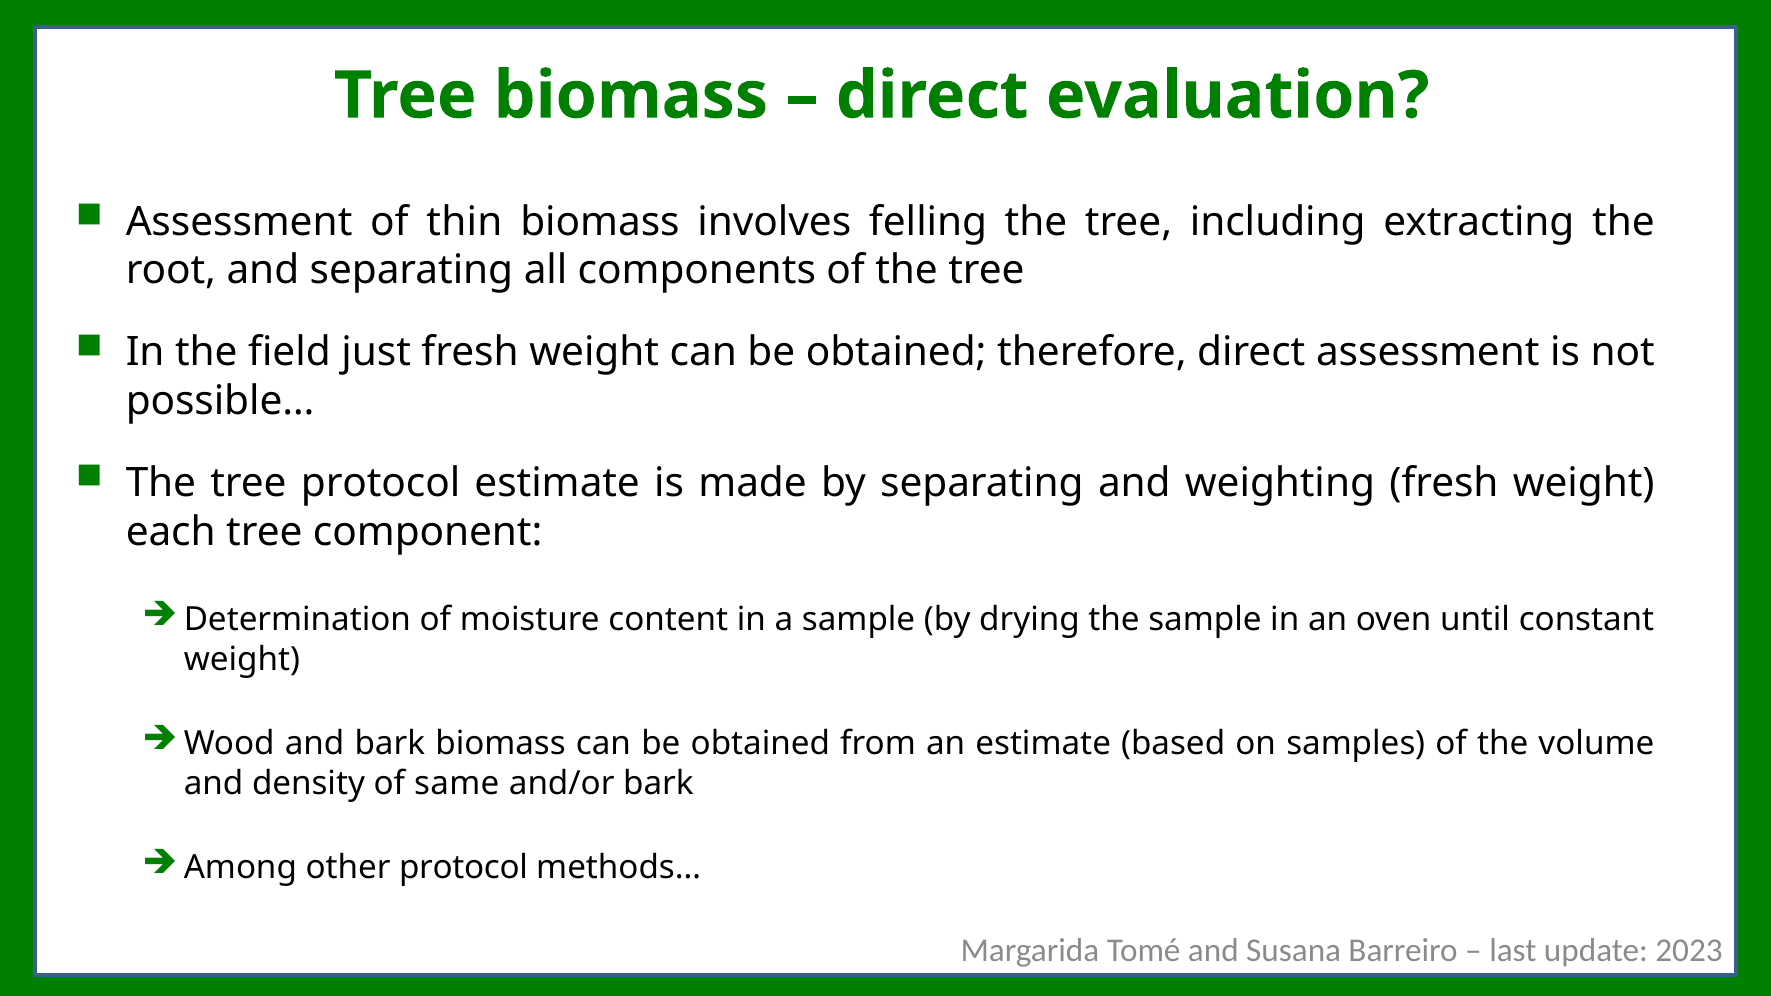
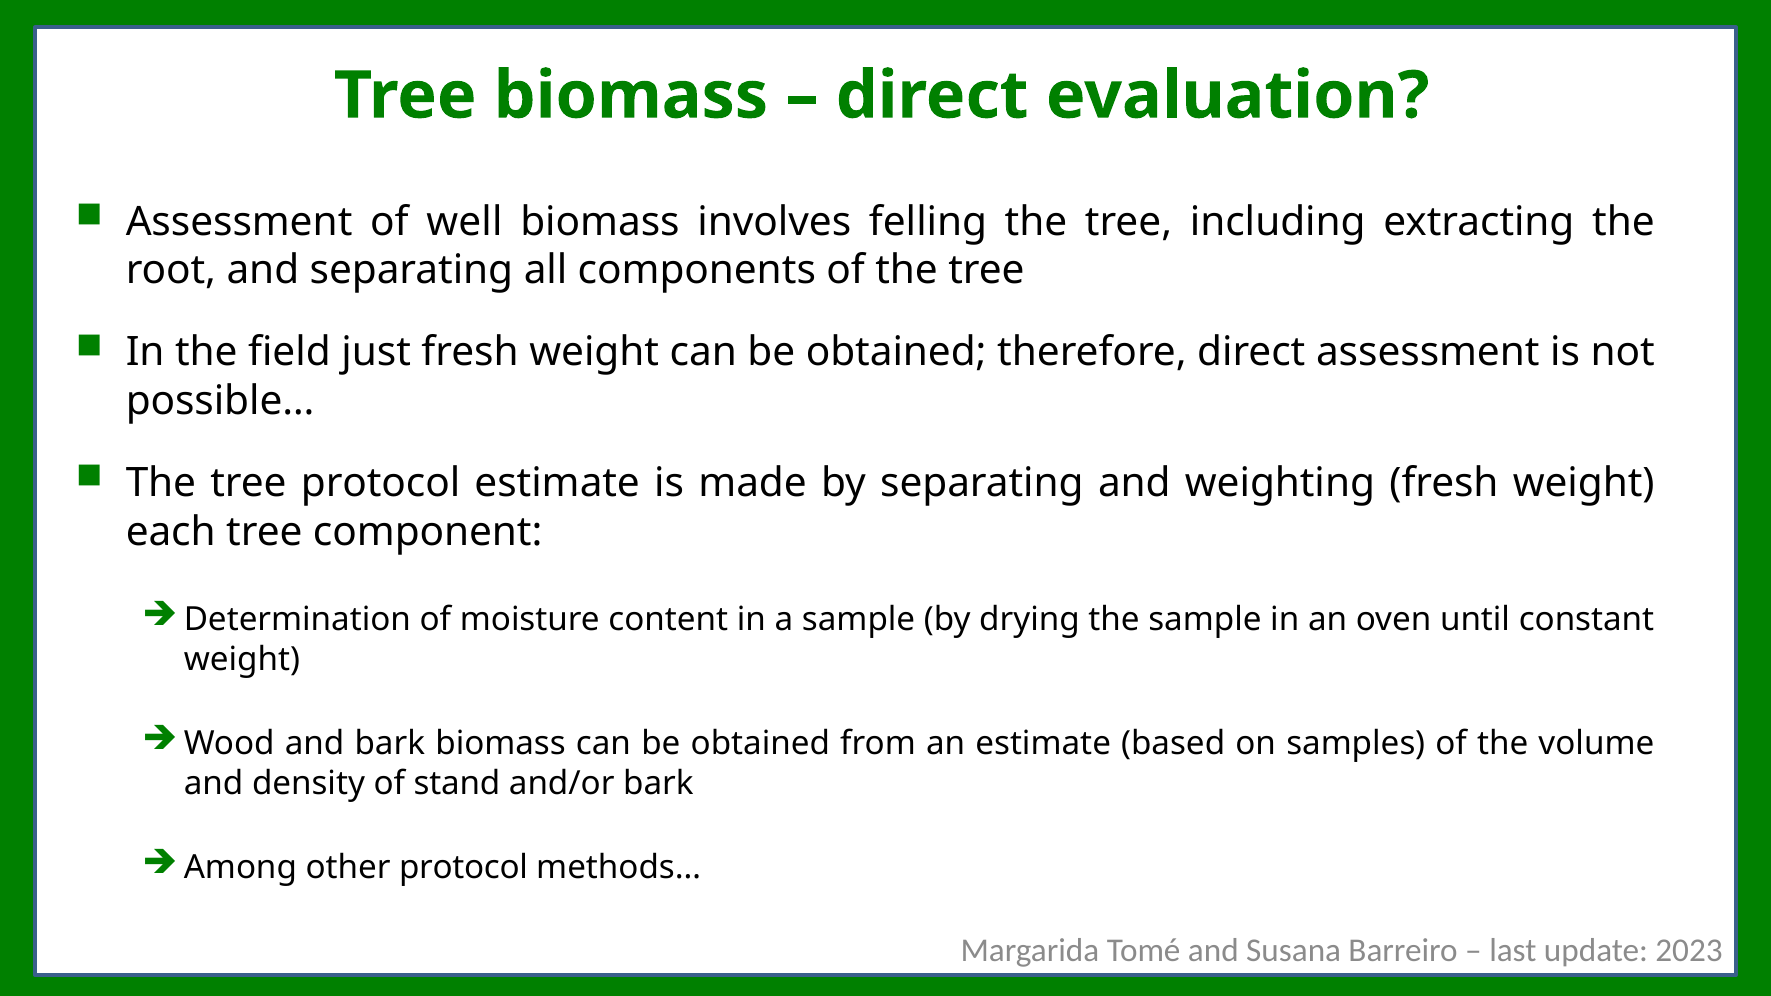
thin: thin -> well (464, 222)
same: same -> stand (457, 784)
